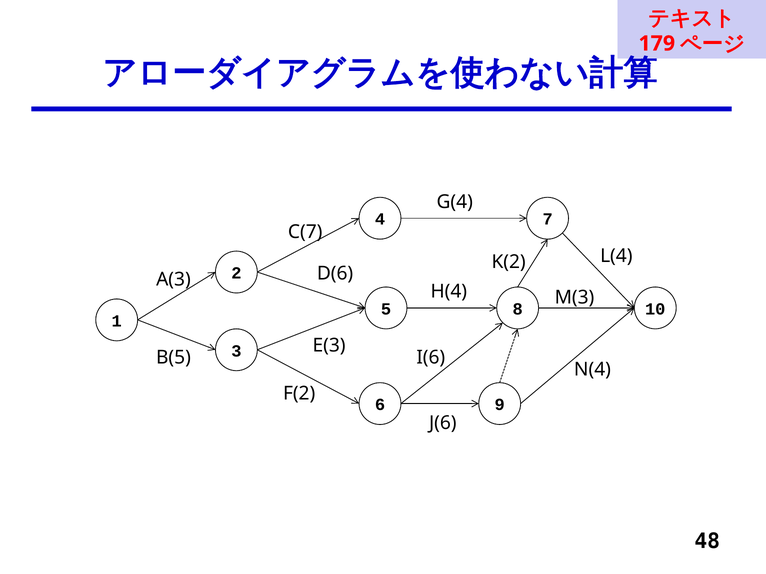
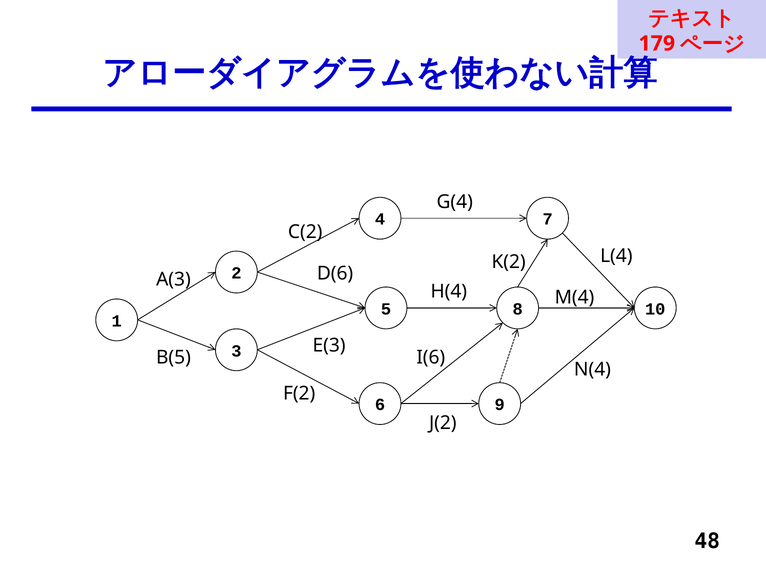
C(7: C(7 -> C(2 (305, 232)
M(3: M(3 -> M(4 (574, 298)
J(6: J(6 -> J(2 (443, 424)
